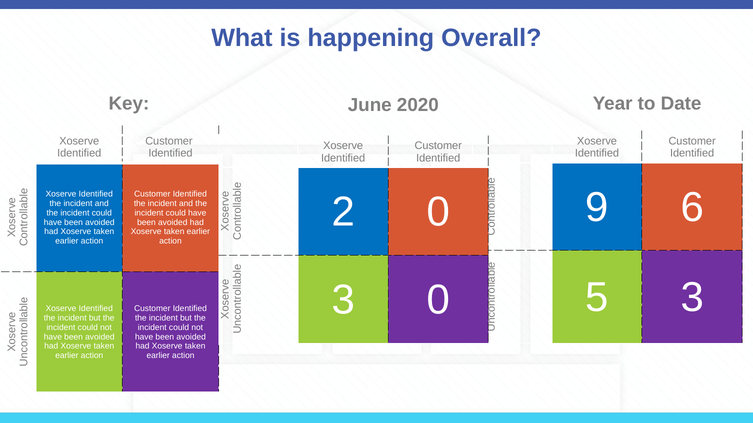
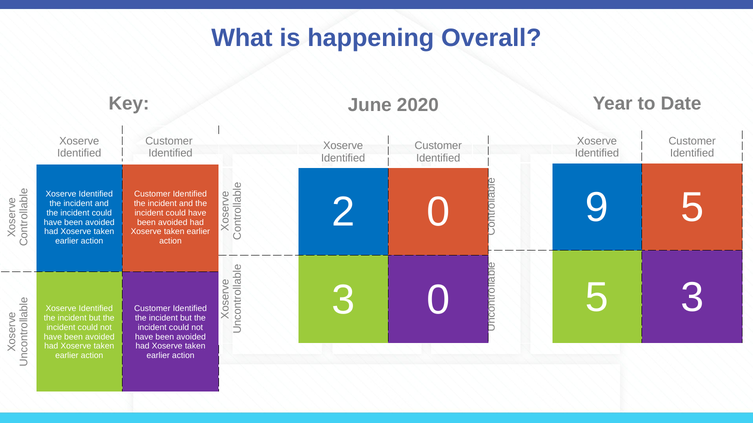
9 6: 6 -> 5 (692, 208)
